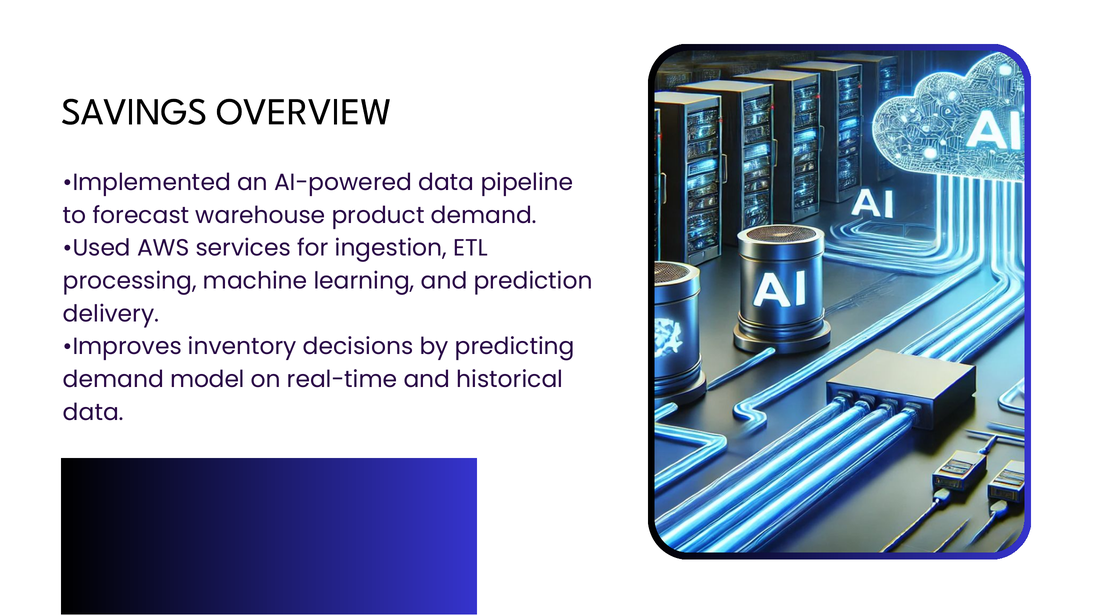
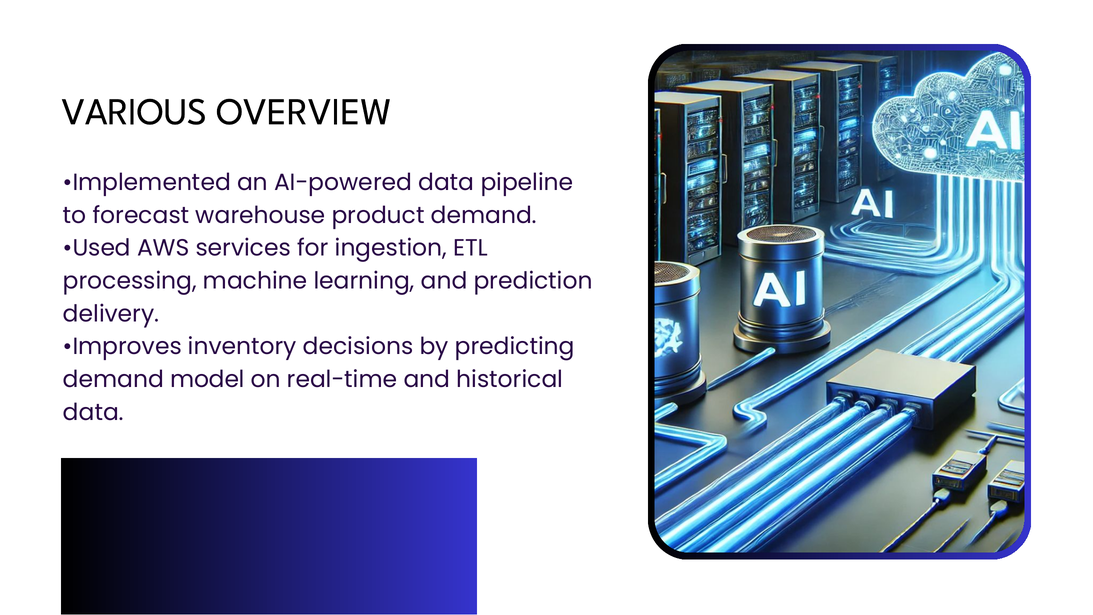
SAVINGS: SAVINGS -> VARIOUS (134, 112)
